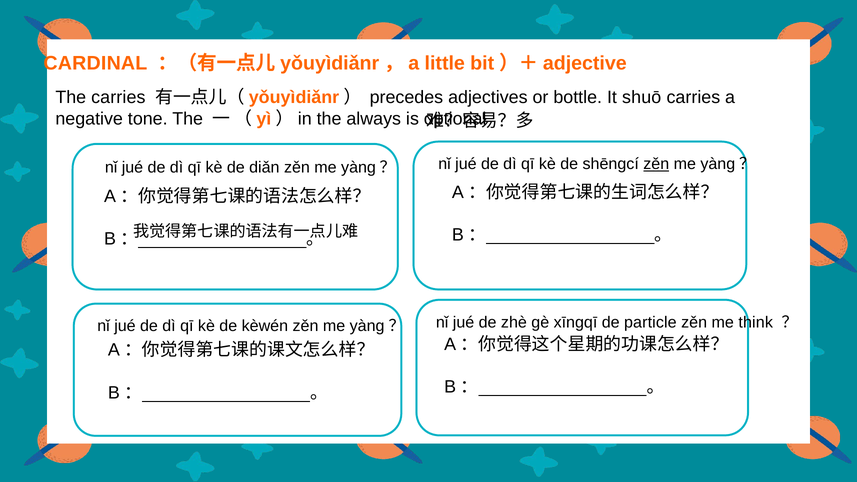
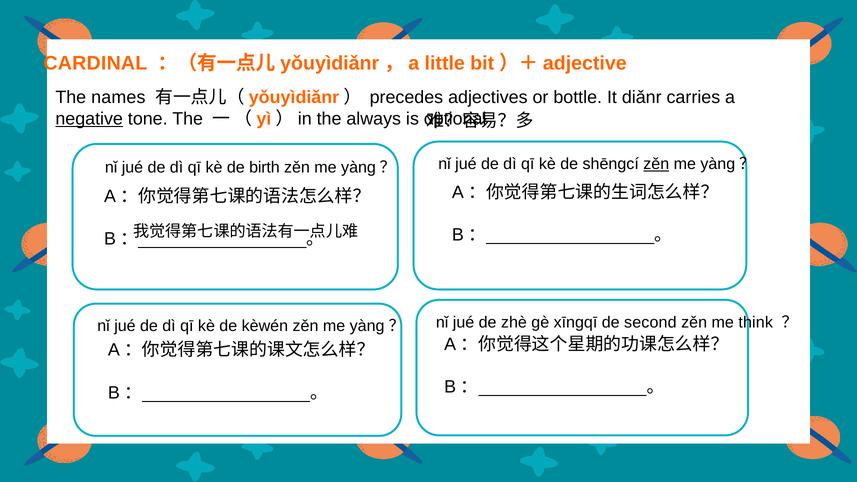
The carries: carries -> names (118, 97)
shuō: shuō -> diǎnr (642, 97)
negative underline: none -> present (89, 119)
diǎn: diǎn -> birth (264, 167)
particle: particle -> second (650, 323)
